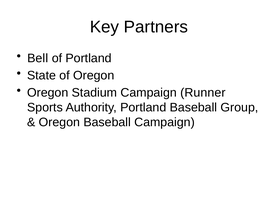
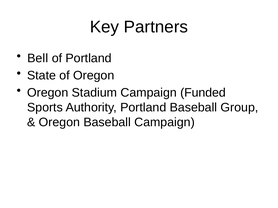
Runner: Runner -> Funded (203, 93)
